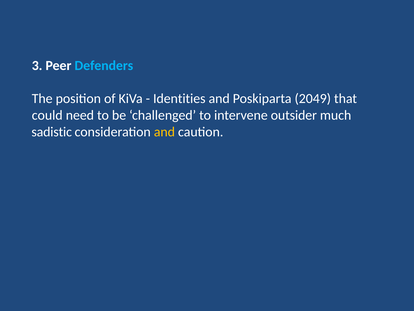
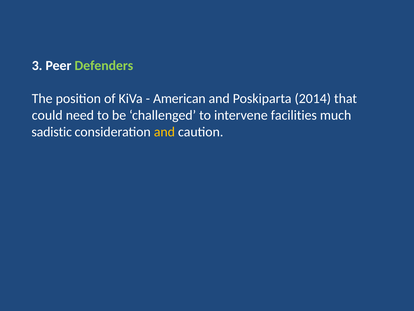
Defenders colour: light blue -> light green (104, 65)
Identities: Identities -> American (179, 99)
2049: 2049 -> 2014 (313, 99)
outsider: outsider -> facilities (294, 115)
